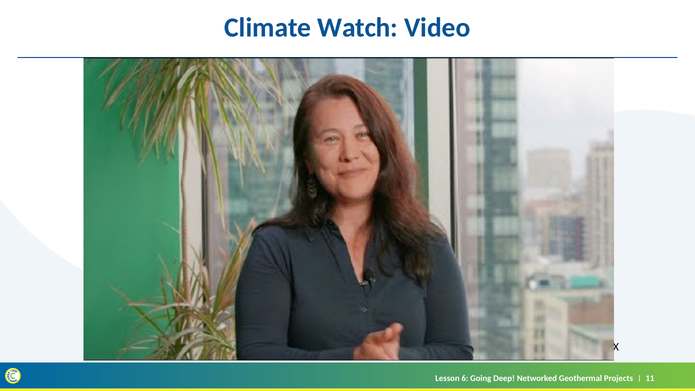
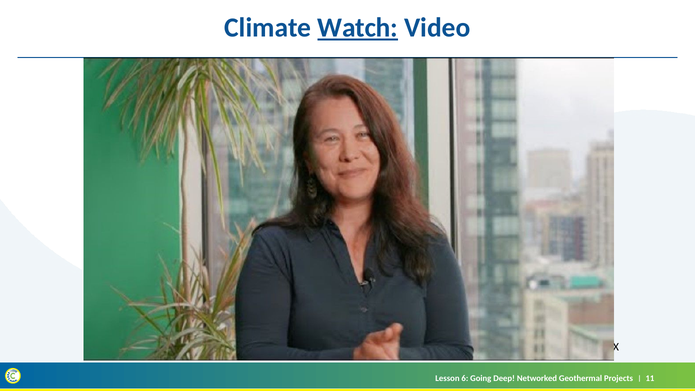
Watch underline: none -> present (358, 28)
